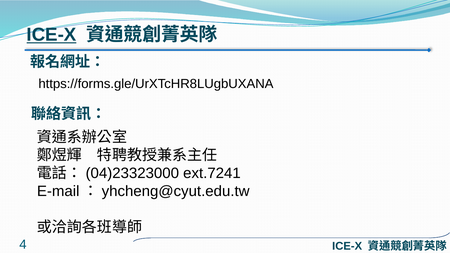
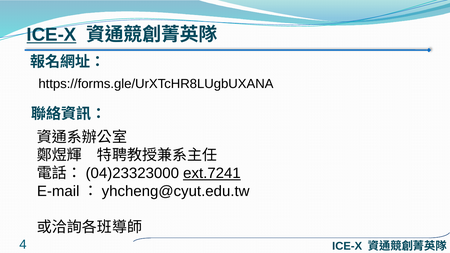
ext.7241 underline: none -> present (212, 173)
